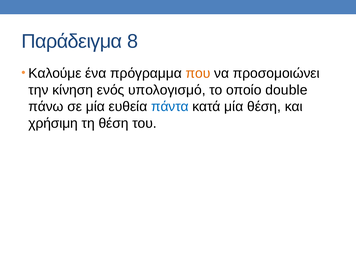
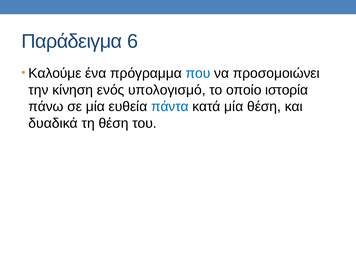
8: 8 -> 6 (133, 41)
που colour: orange -> blue (198, 73)
double: double -> ιστορία (287, 90)
χρήσιμη: χρήσιμη -> δυαδικά (53, 123)
